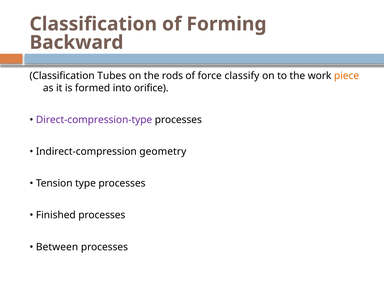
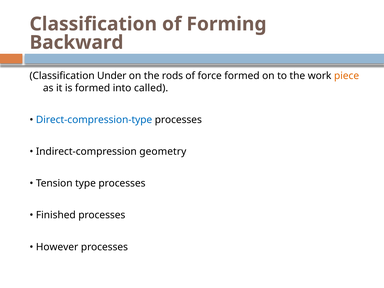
Tubes: Tubes -> Under (112, 76)
force classify: classify -> formed (242, 76)
orifice: orifice -> called (151, 88)
Direct-compression-type colour: purple -> blue (94, 120)
Between: Between -> However (57, 247)
